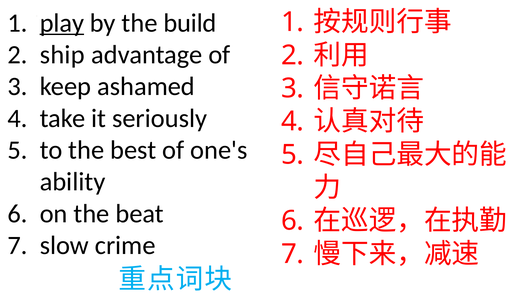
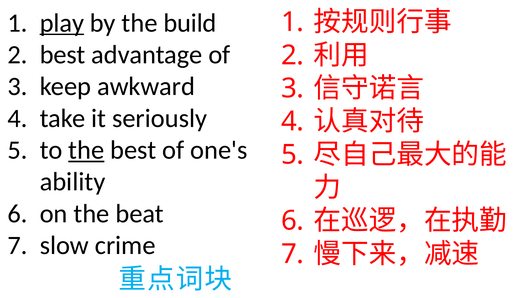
ship: ship -> best (63, 55)
ashamed: ashamed -> awkward (146, 87)
the underline: none -> present (86, 150)
